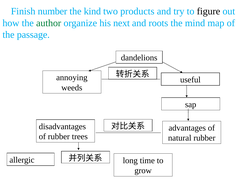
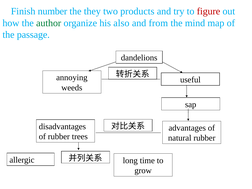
kind: kind -> they (92, 11)
figure colour: black -> red (208, 11)
next: next -> also (121, 23)
roots: roots -> from (158, 23)
